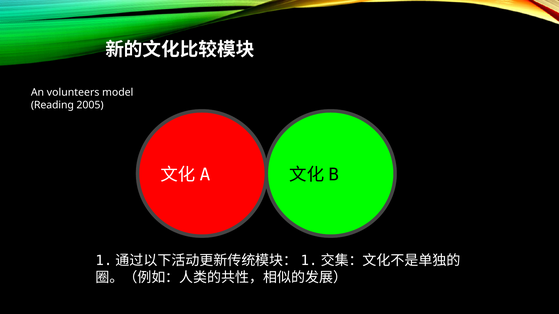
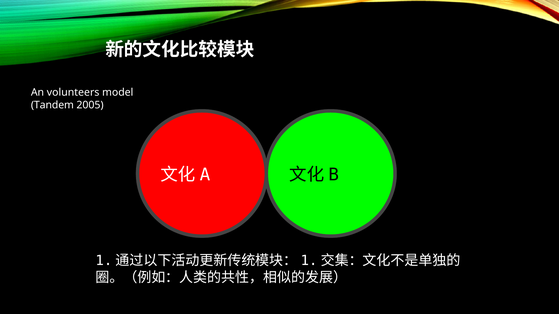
Reading: Reading -> Tandem (52, 105)
